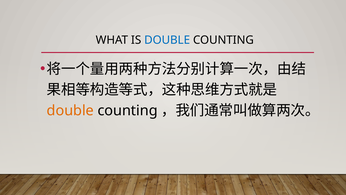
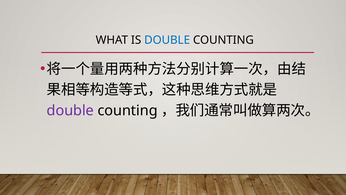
double colour: orange -> purple (70, 110)
